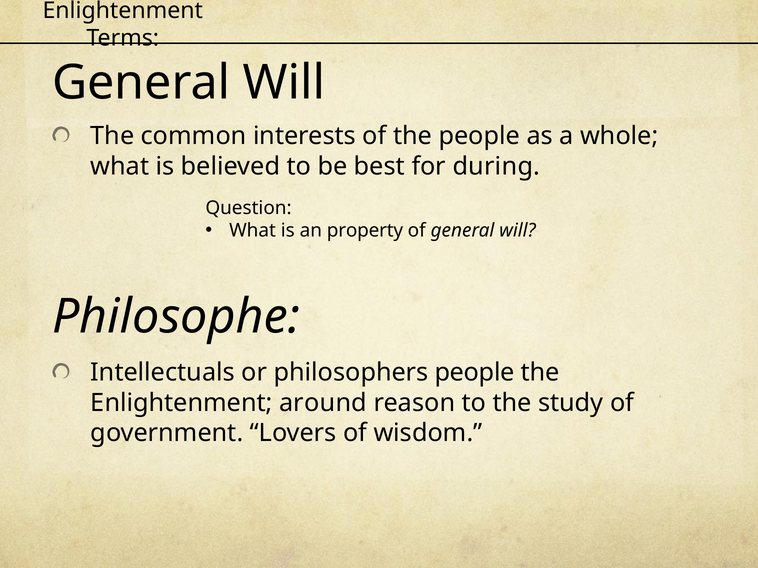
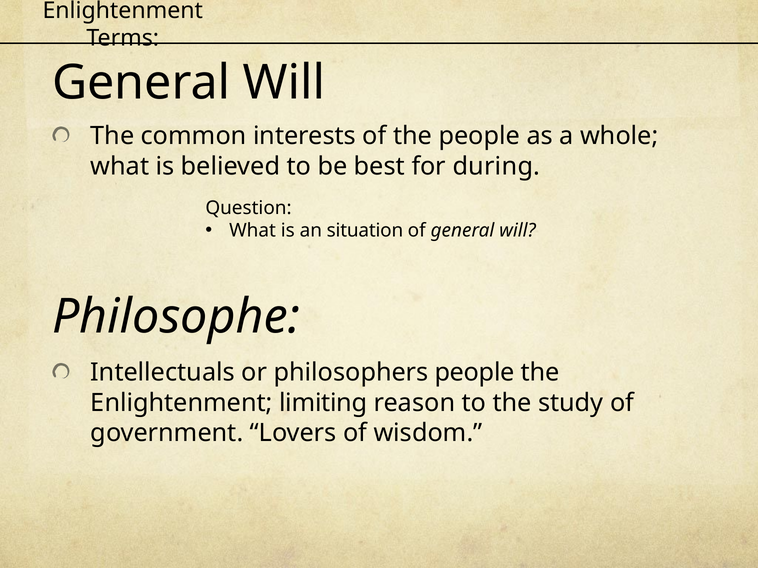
property: property -> situation (365, 231)
around: around -> limiting (323, 403)
